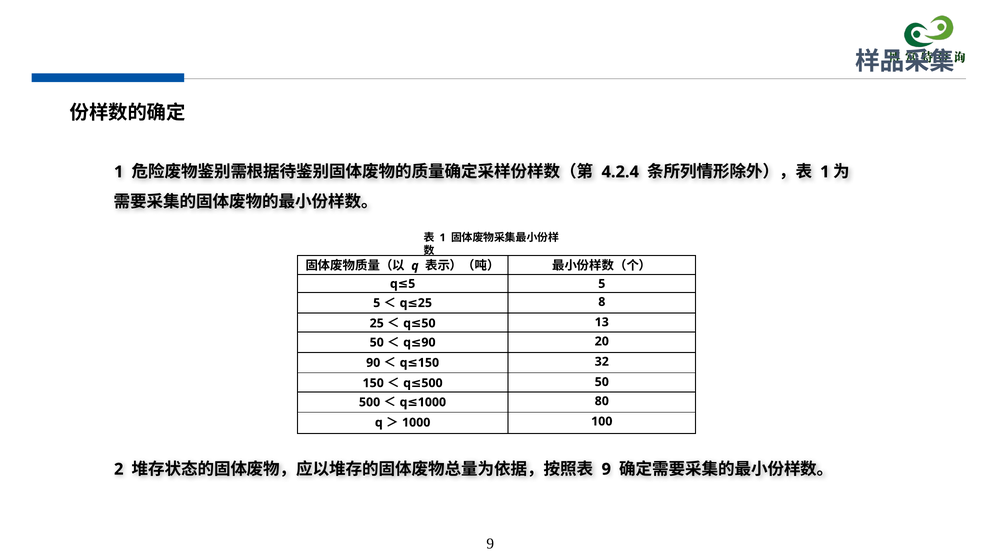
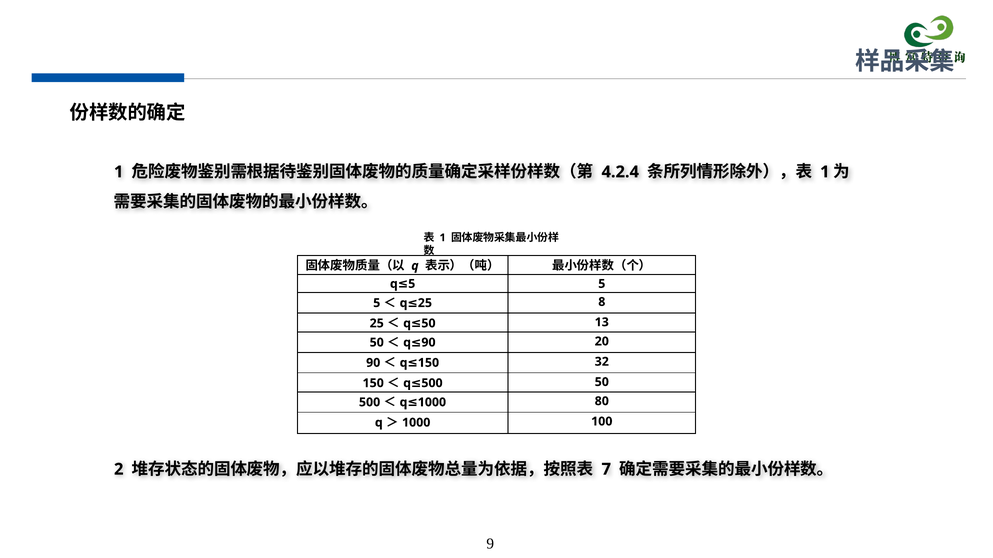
9: 9 -> 7 (606, 470)
